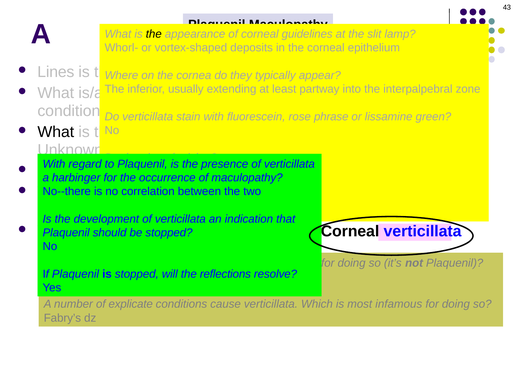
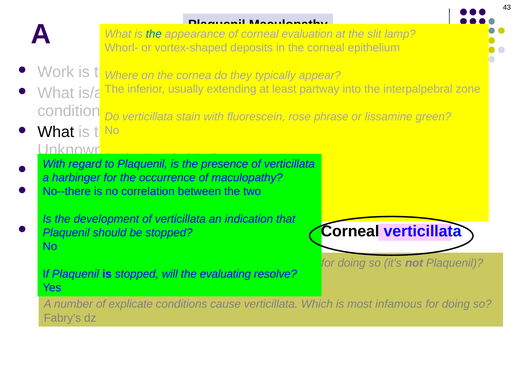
the colour: black -> blue (154, 34)
guidelines: guidelines -> evaluation (307, 34)
Lines: Lines -> Work (56, 72)
reflections: reflections -> evaluating (225, 274)
